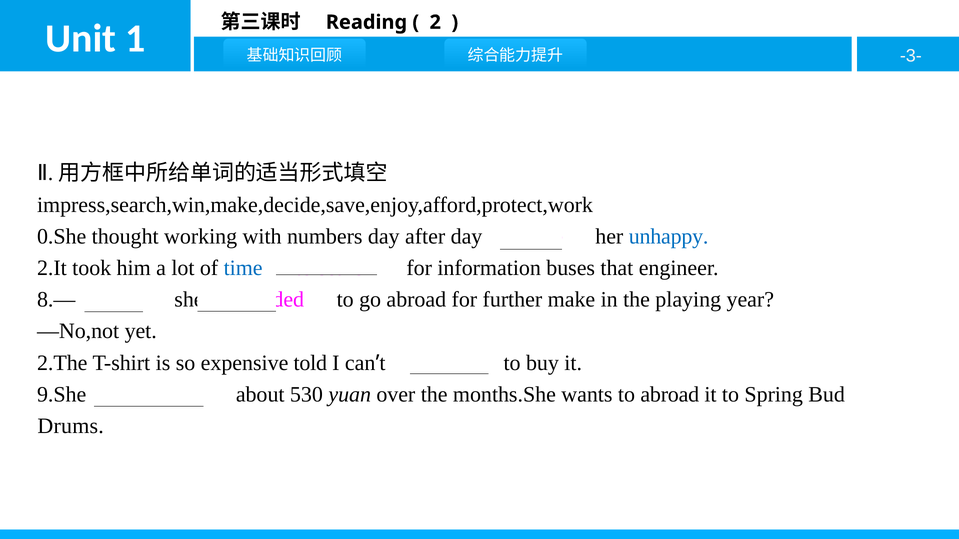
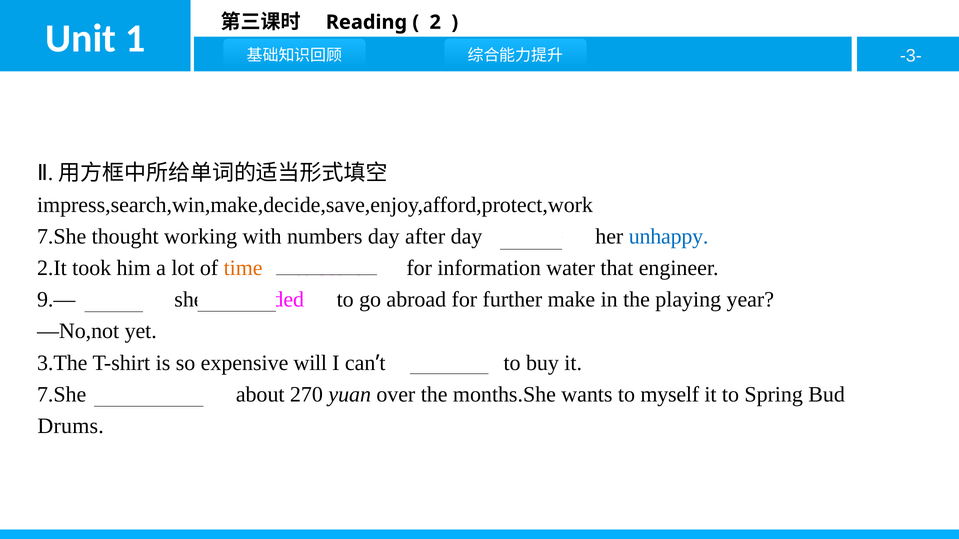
0.She: 0.She -> 7.She (62, 237)
time colour: blue -> orange (243, 268)
buses: buses -> water (571, 268)
8.—: 8.— -> 9.— (56, 300)
2.The: 2.The -> 3.The (62, 363)
told: told -> will (310, 363)
9.She: 9.She -> 7.She (62, 395)
530: 530 -> 270 (306, 395)
to abroad: abroad -> myself (670, 395)
